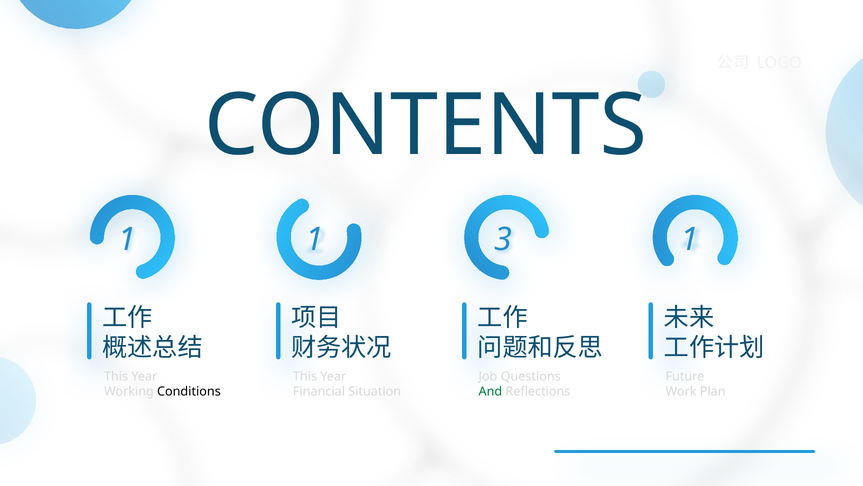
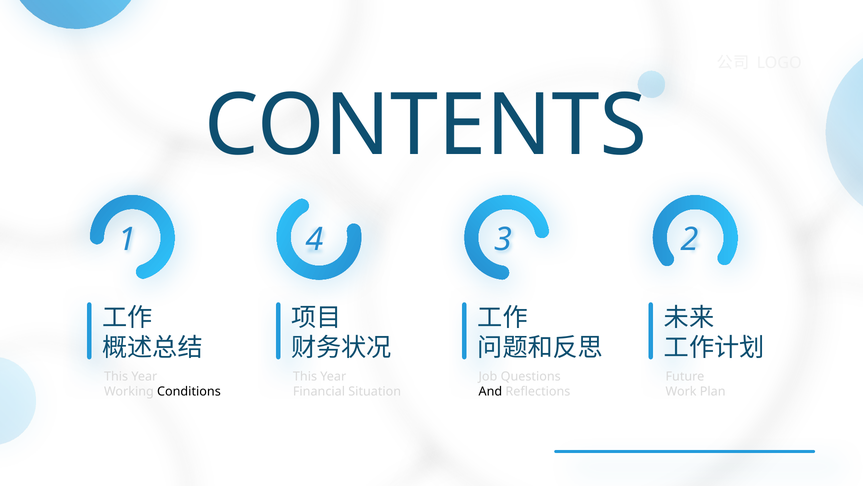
1 1: 1 -> 4 (314, 239)
3 1: 1 -> 2 (689, 239)
And colour: green -> black (490, 391)
